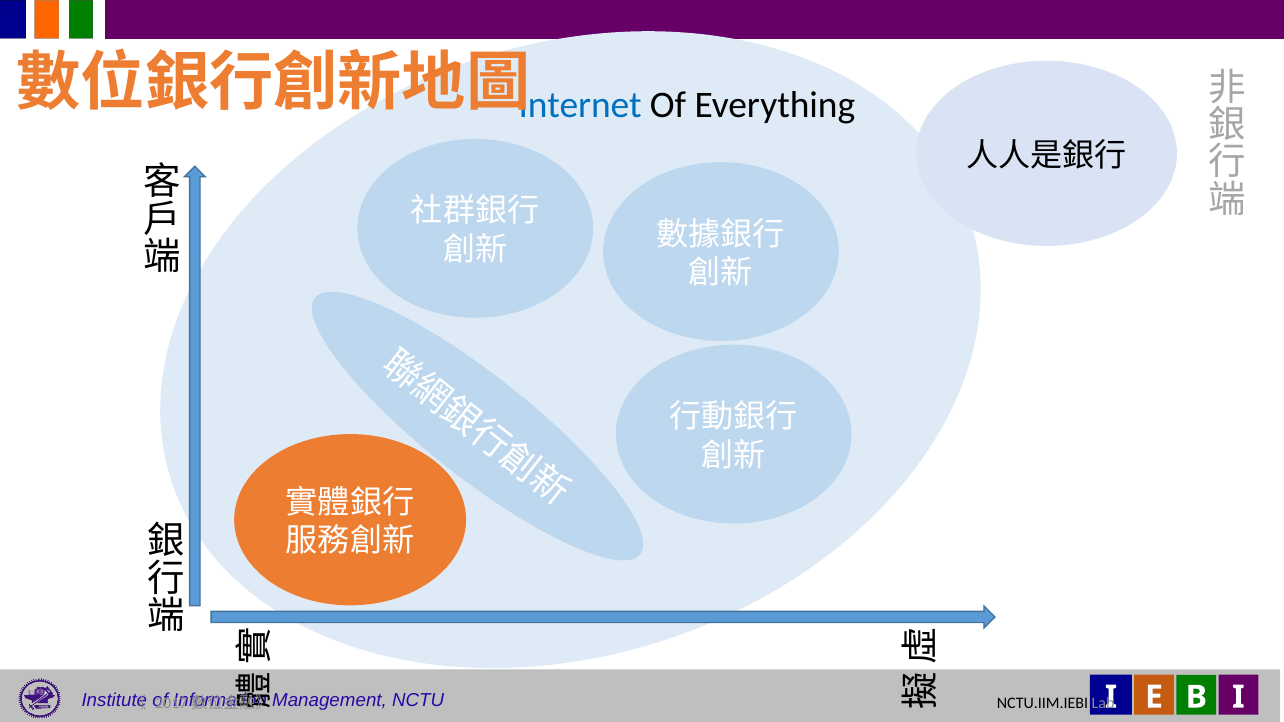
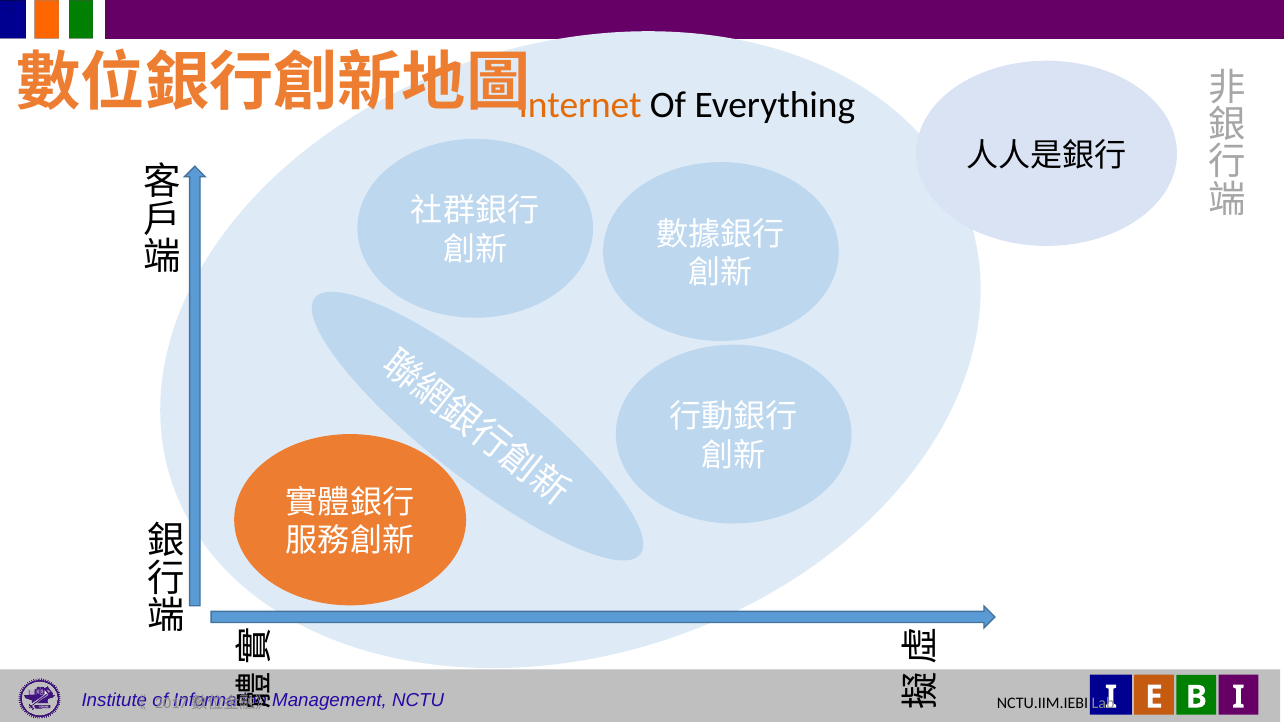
Internet colour: blue -> orange (580, 105)
